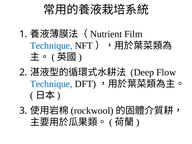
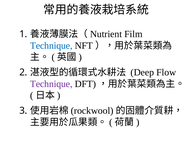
Technique colour: blue -> purple (51, 84)
